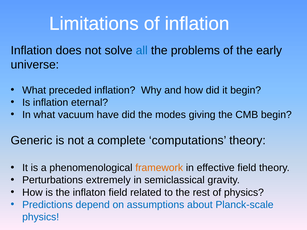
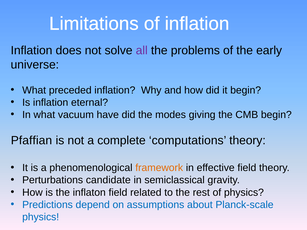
all colour: blue -> purple (142, 50)
Generic: Generic -> Pfaffian (31, 141)
extremely: extremely -> candidate (108, 180)
